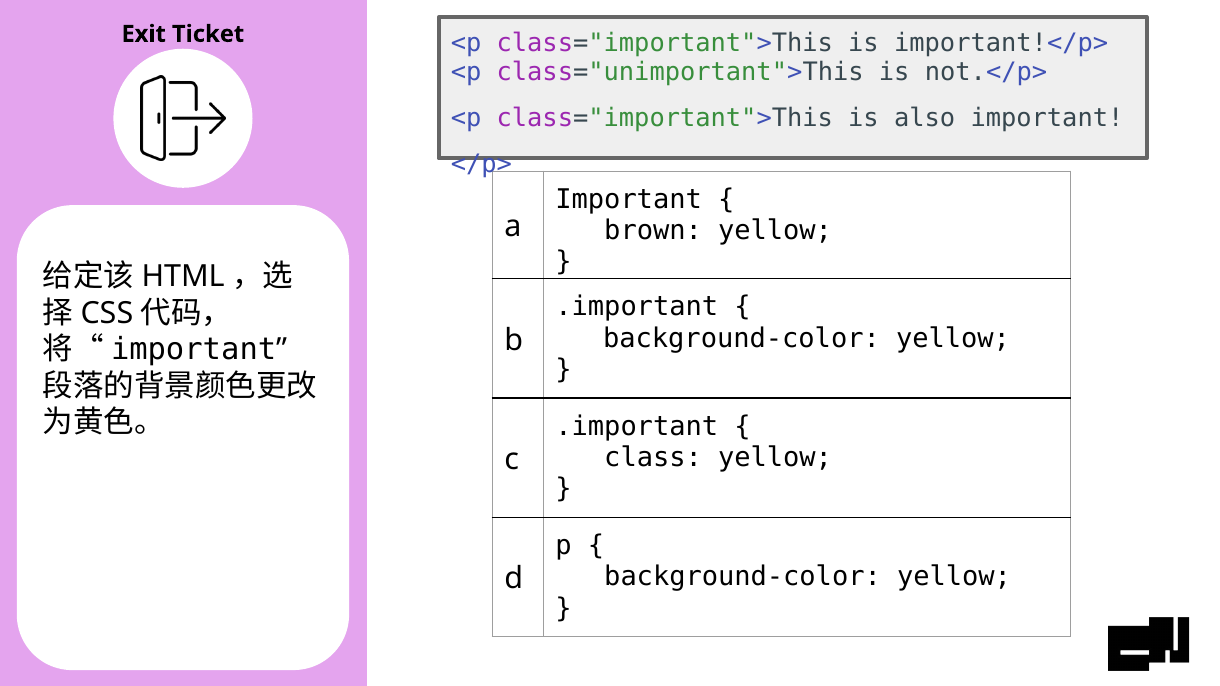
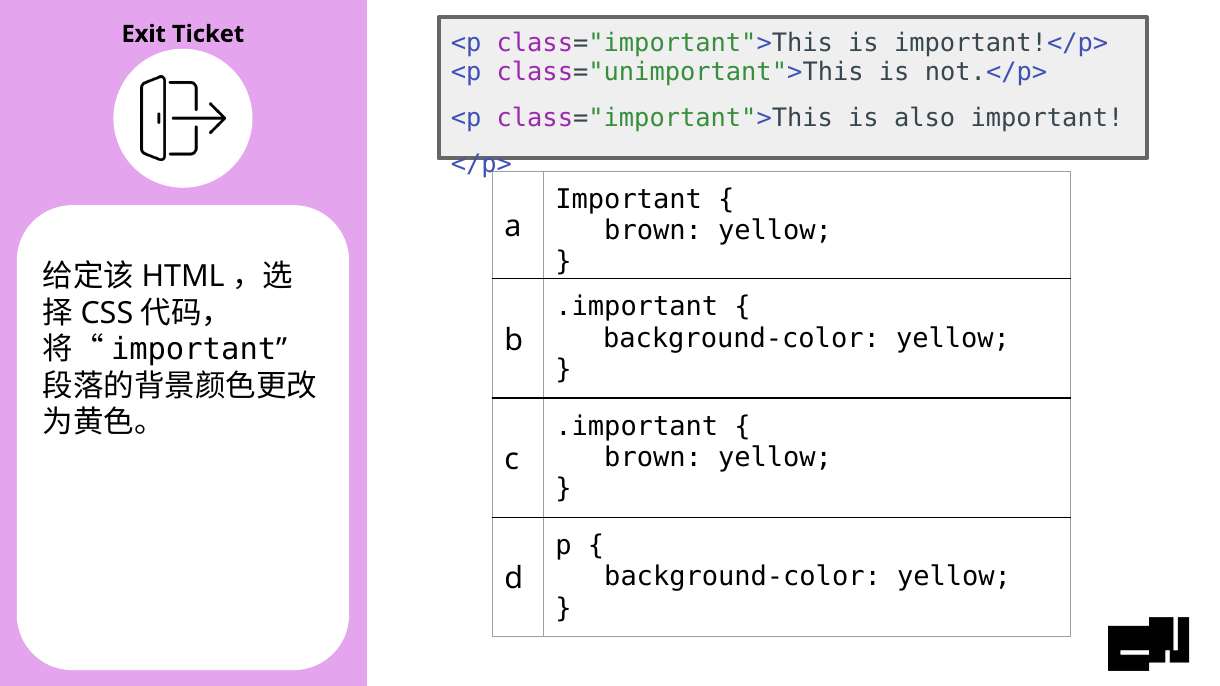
class: class -> brown (653, 458)
